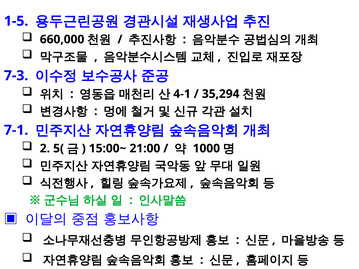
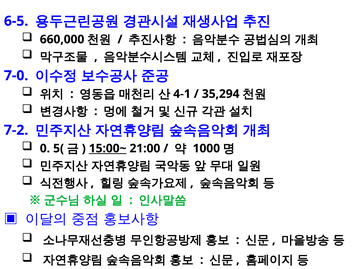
1-5: 1-5 -> 6-5 (16, 21)
7-3: 7-3 -> 7-0 (16, 76)
7-1: 7-1 -> 7-2 (16, 130)
2: 2 -> 0 (45, 149)
15:00~ underline: none -> present (108, 149)
